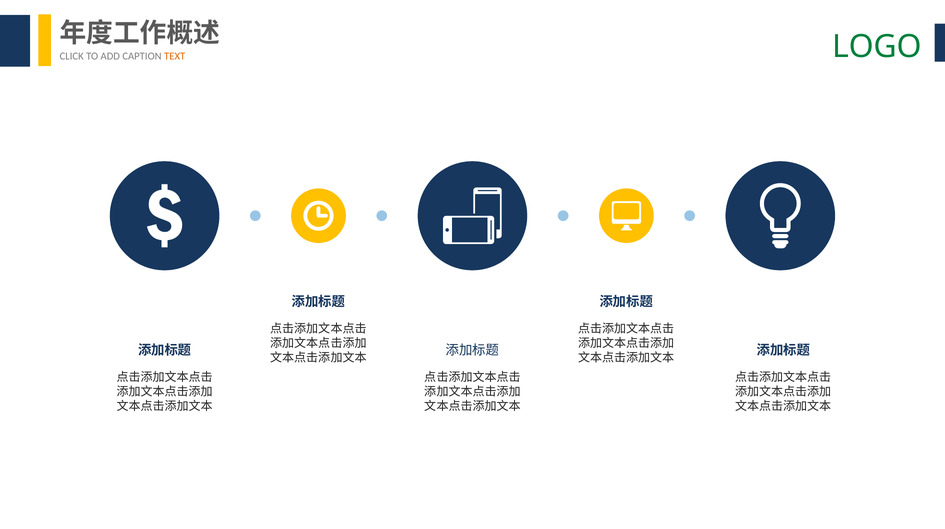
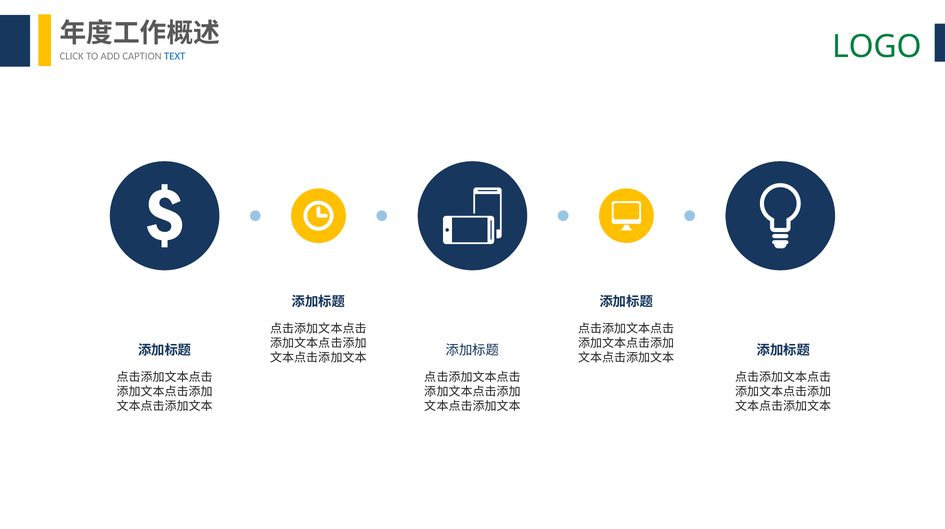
TEXT colour: orange -> blue (175, 56)
